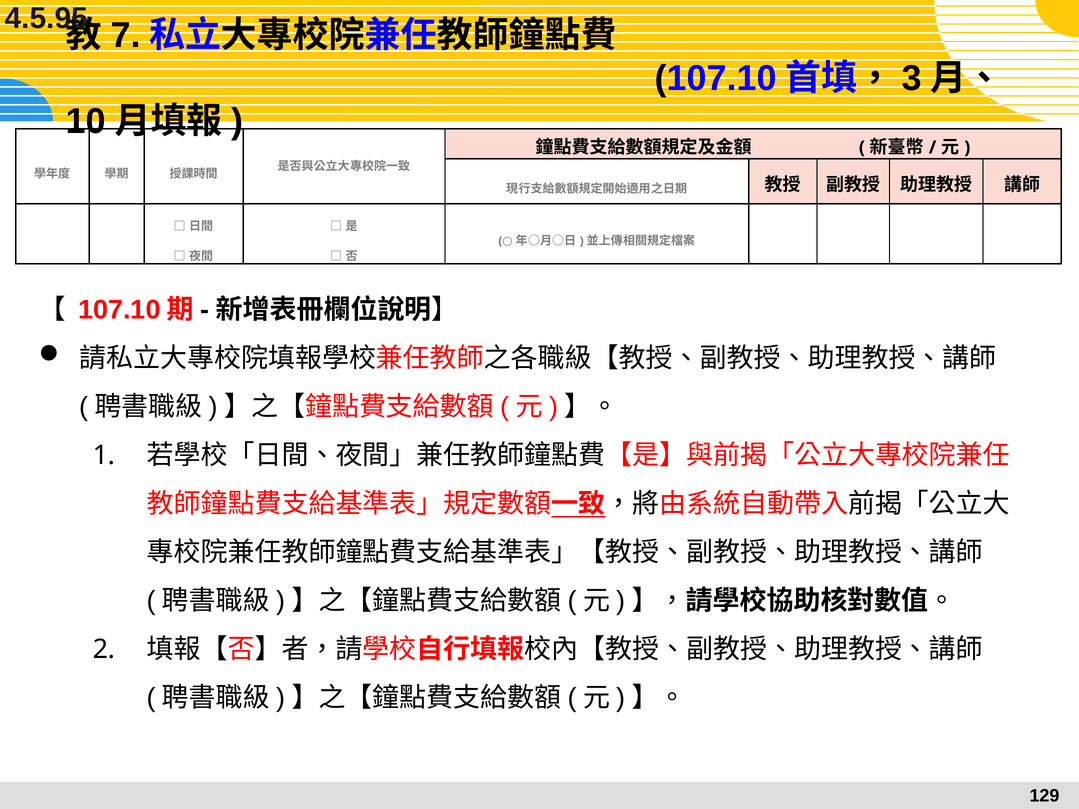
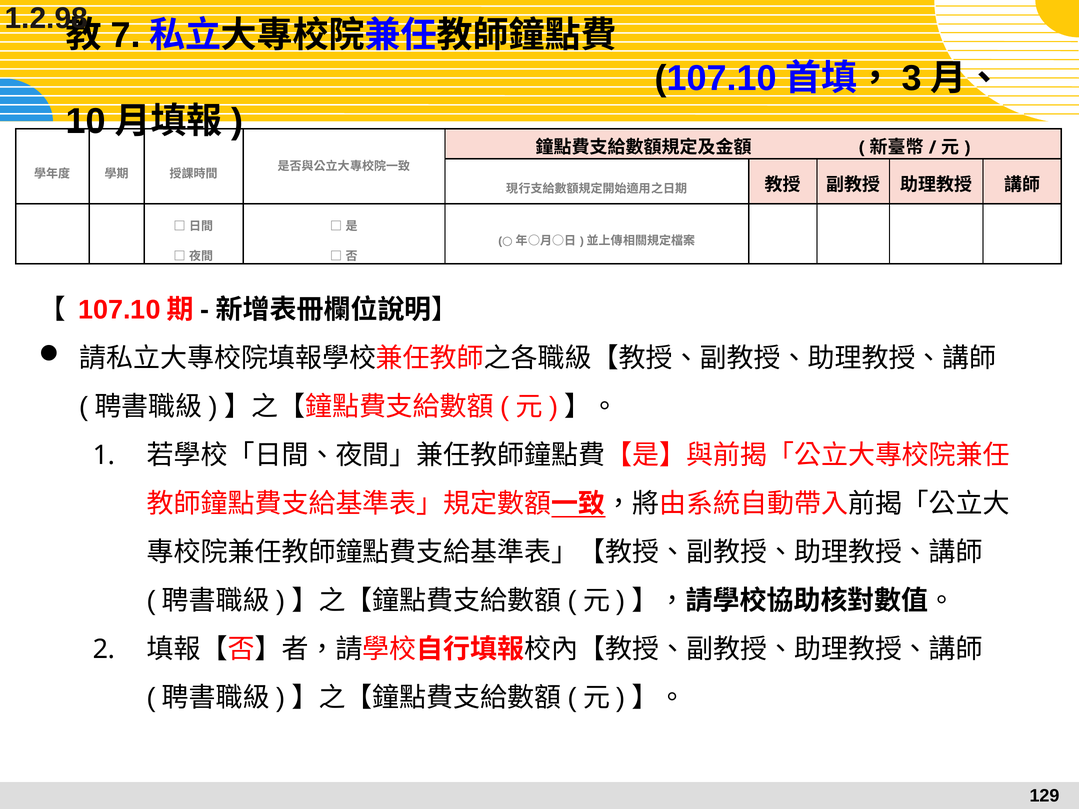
4.5.95: 4.5.95 -> 1.2.98 (46, 18)
